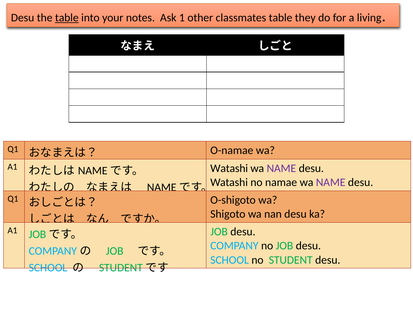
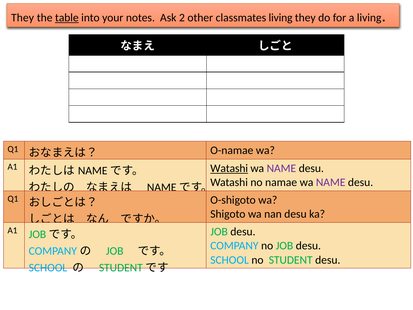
Desu: Desu -> They (23, 18)
1: 1 -> 2 (182, 18)
classmates table: table -> living (281, 18)
Watashi underline: none -> present (229, 168)
